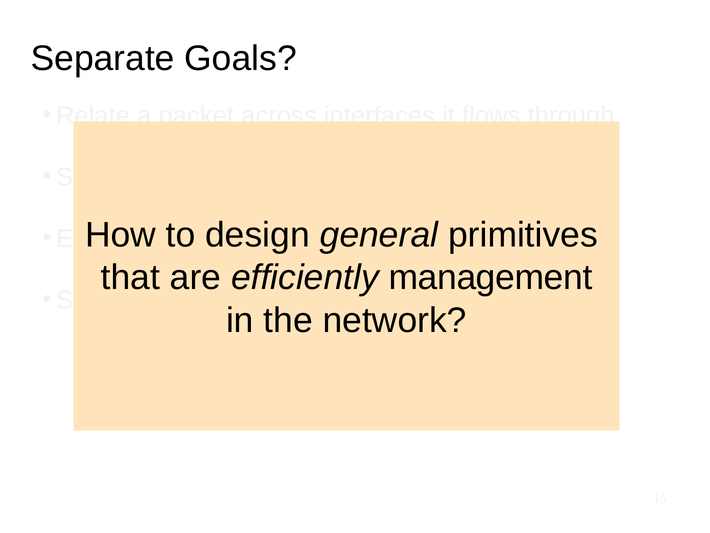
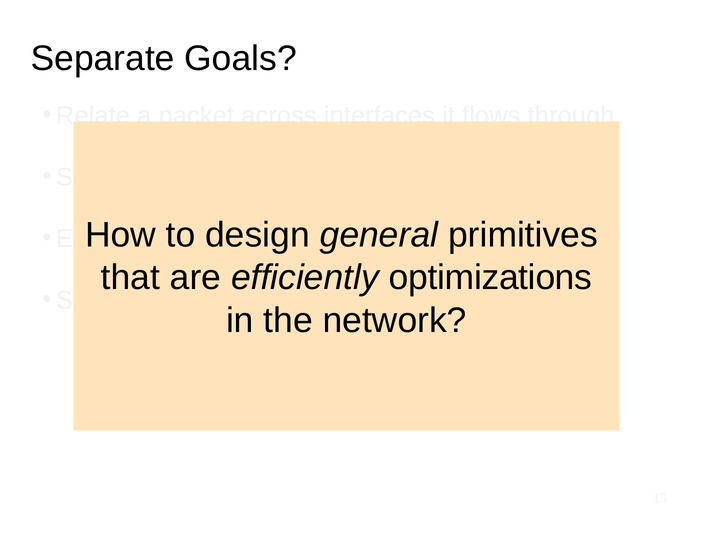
management: management -> optimizations (490, 277)
